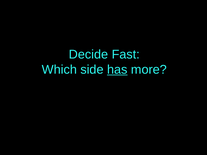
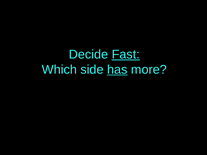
Fast underline: none -> present (126, 55)
